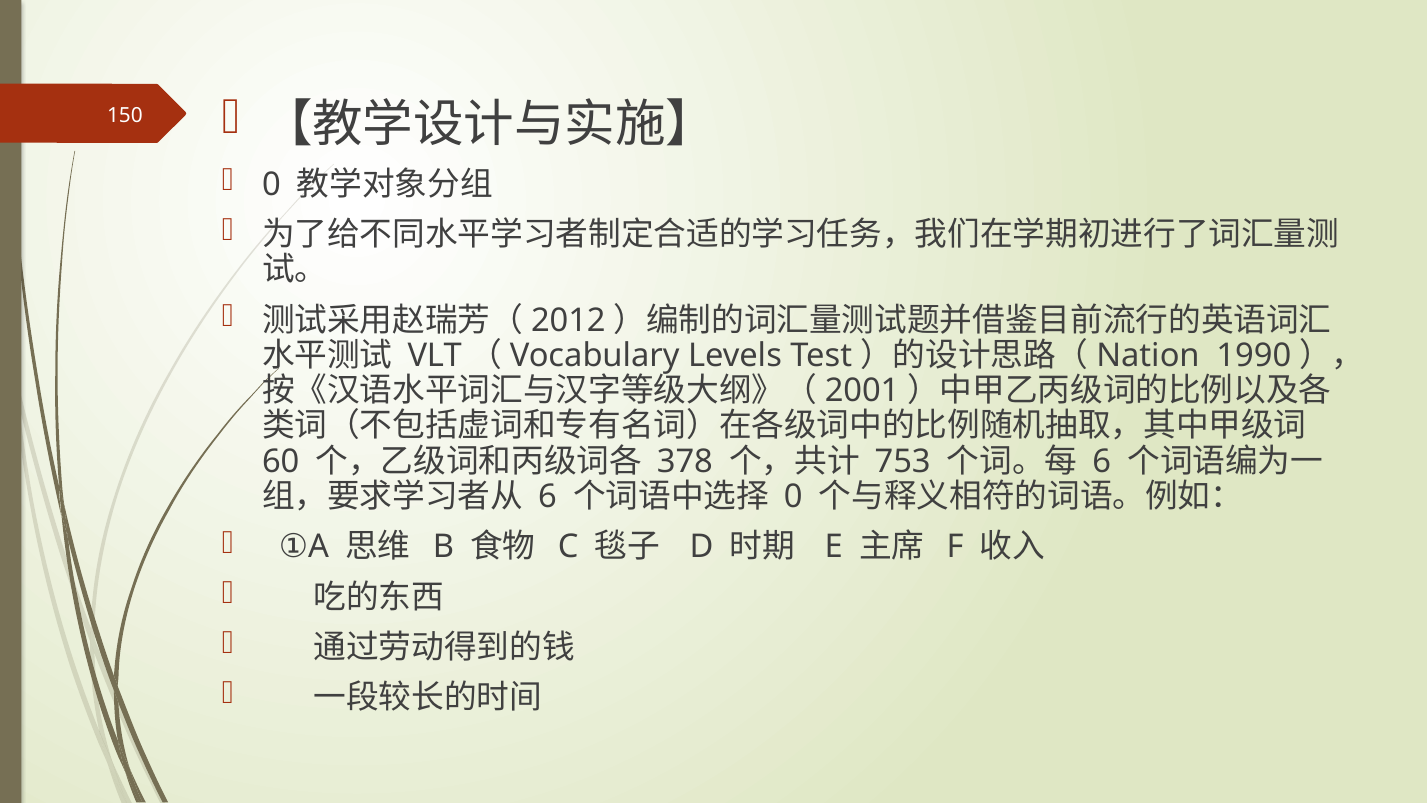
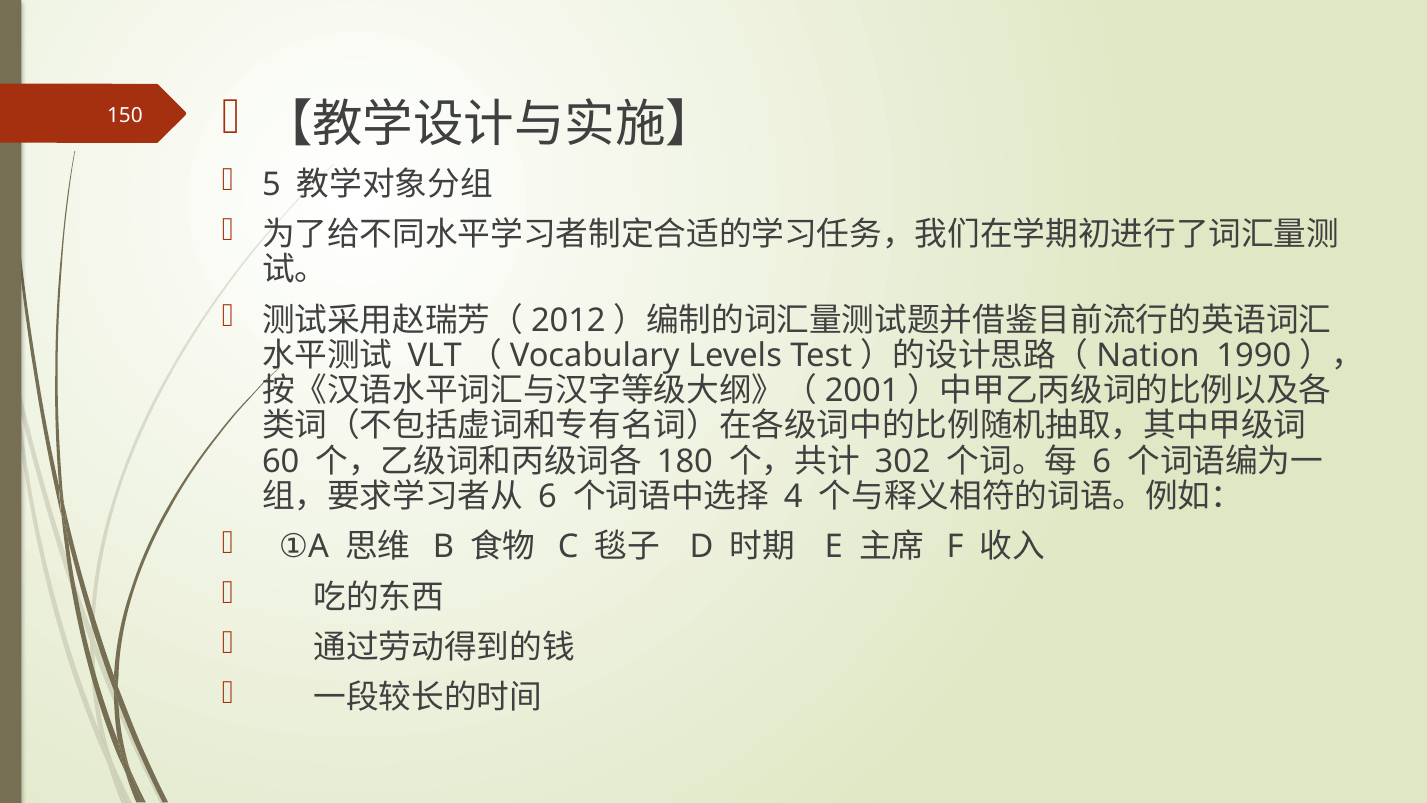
0: 0 -> 5 (271, 184)
378: 378 -> 180 (685, 461)
753: 753 -> 302 (903, 461)
0: 0 -> 4 (793, 497)
